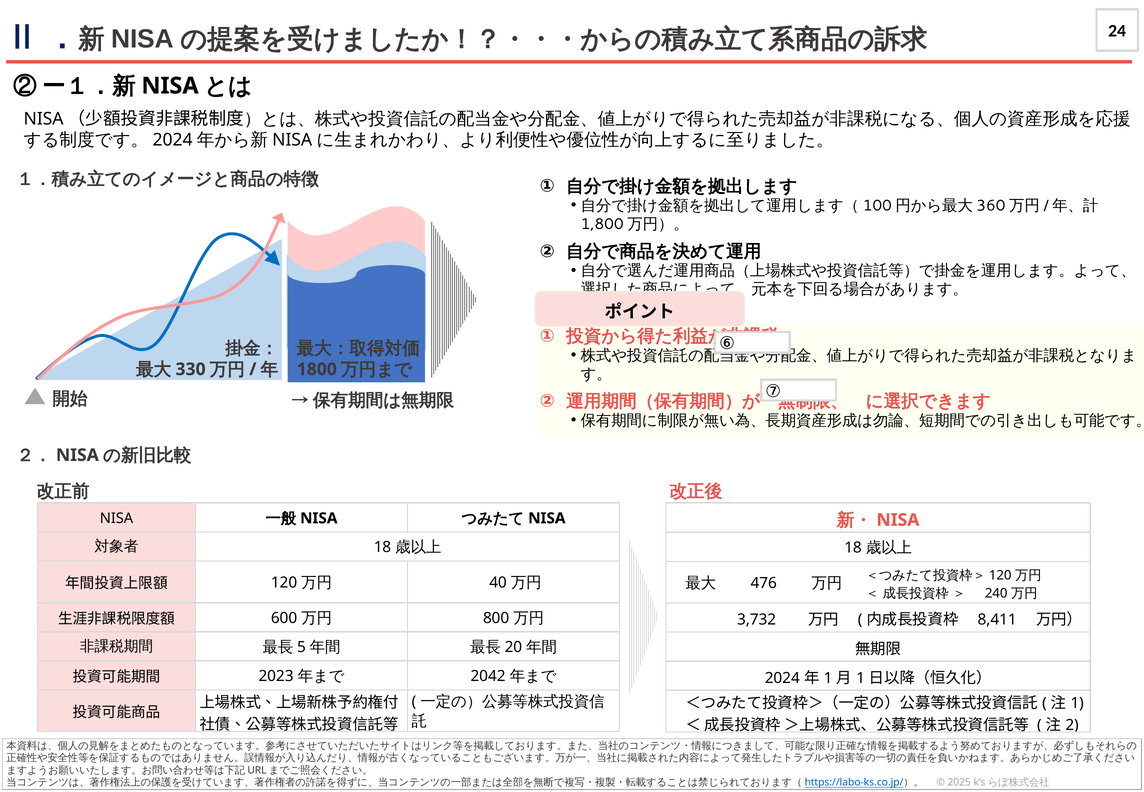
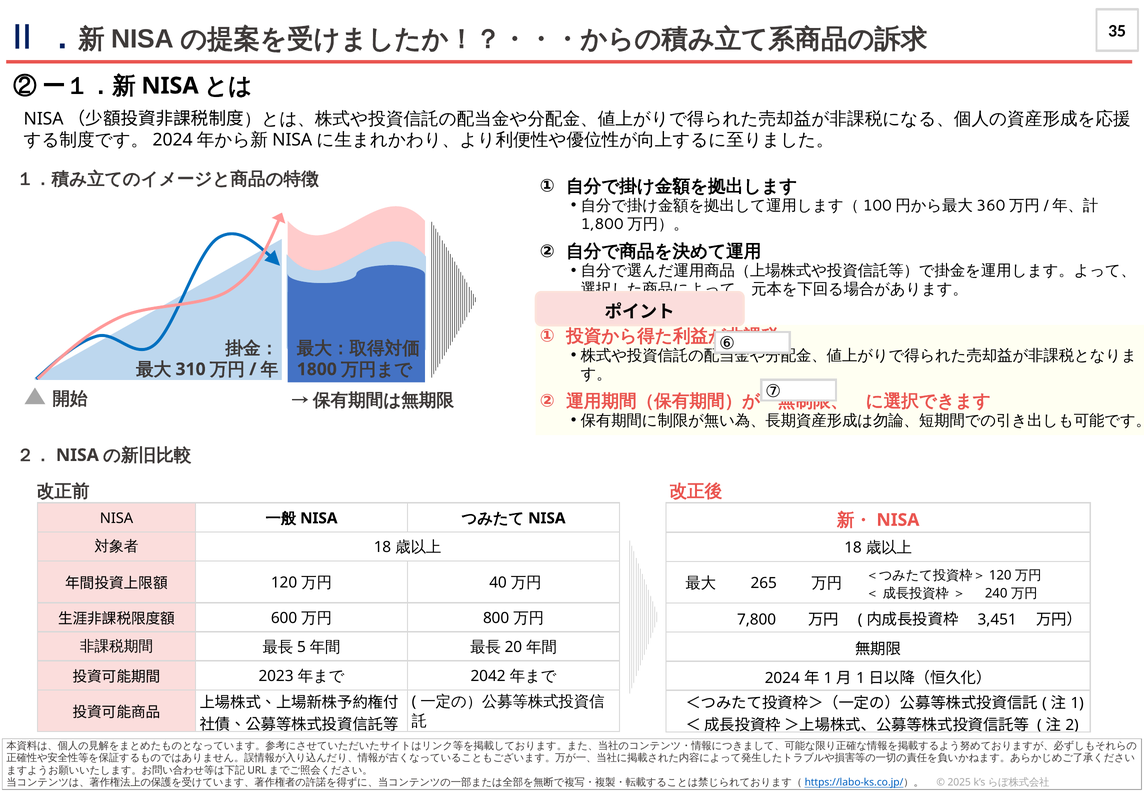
24: 24 -> 35 (1117, 31)
330: 330 -> 310 (191, 369)
476: 476 -> 265 (764, 583)
3,732: 3,732 -> 7,800 (757, 620)
8,411: 8,411 -> 3,451 (997, 620)
